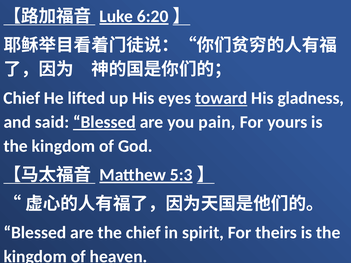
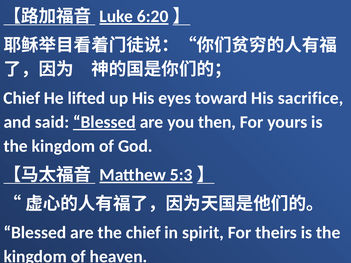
toward underline: present -> none (221, 98)
gladness: gladness -> sacrifice (311, 98)
pain: pain -> then (217, 122)
